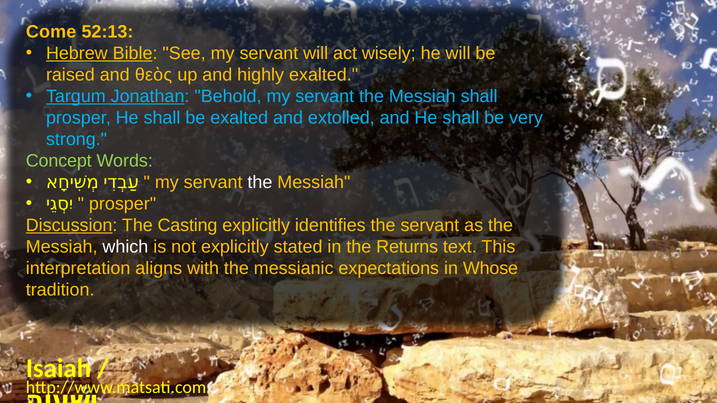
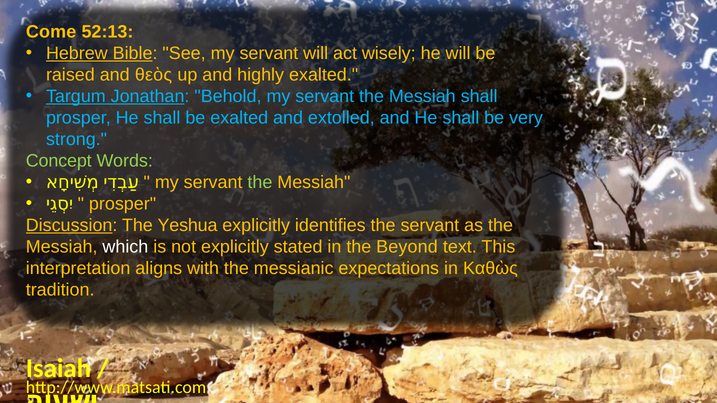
the colour: white -> light green (260, 182)
Casting: Casting -> Yeshua (188, 225)
Returns: Returns -> Beyond (407, 247)
Whose: Whose -> Καθὼς (490, 268)
